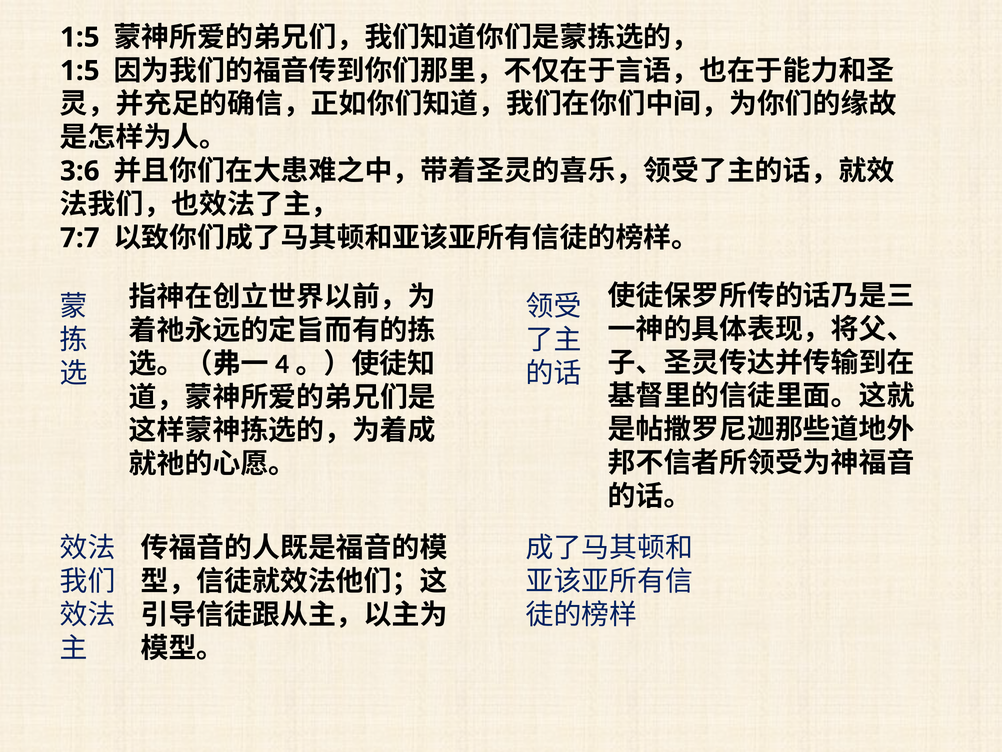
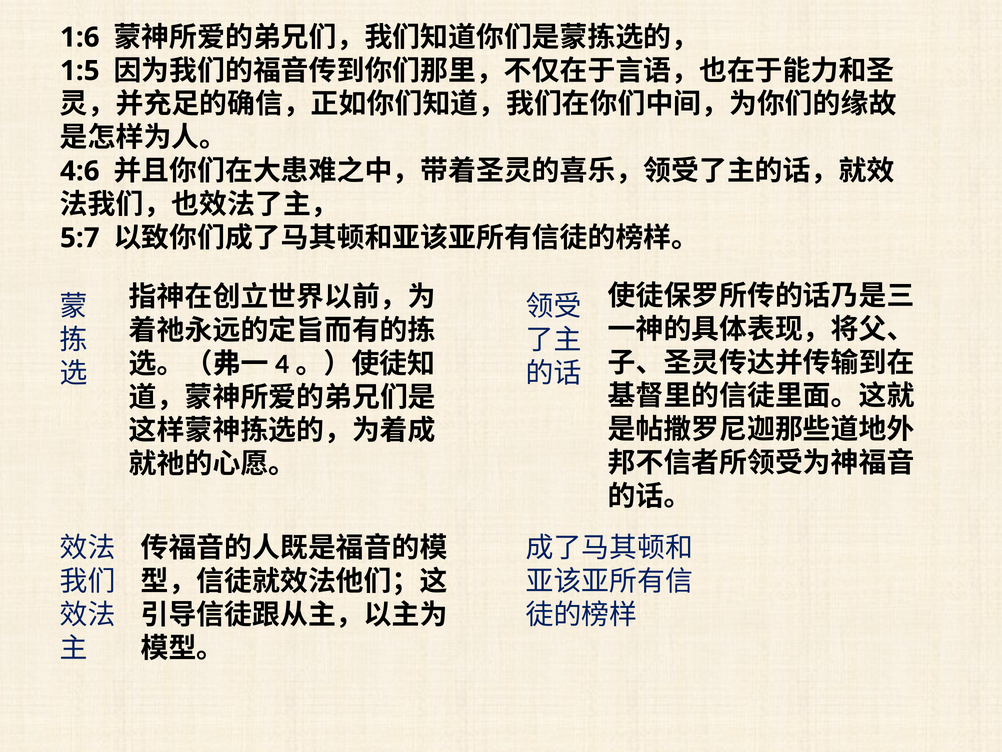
1:5: 1:5 -> 1:6 (80, 37)
3:6: 3:6 -> 4:6 (80, 171)
7:7: 7:7 -> 5:7 (80, 238)
